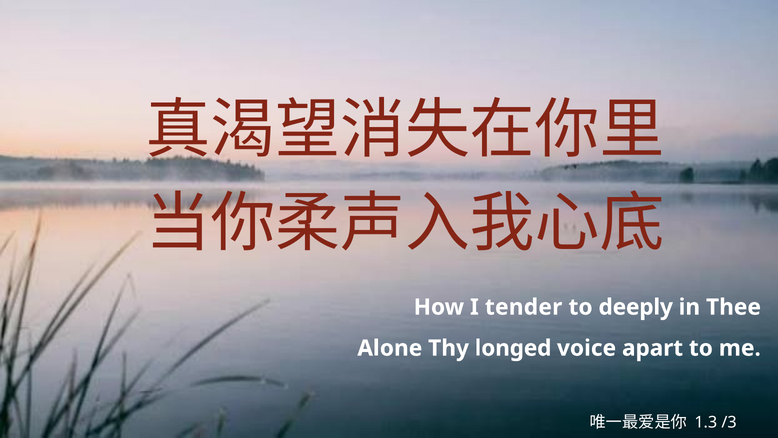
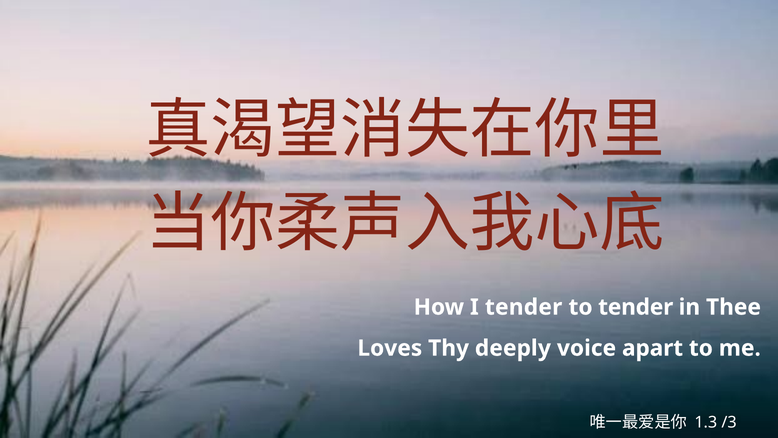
to deeply: deeply -> tender (636, 307)
Alone: Alone -> Loves (390, 348)
longed: longed -> deeply (513, 348)
